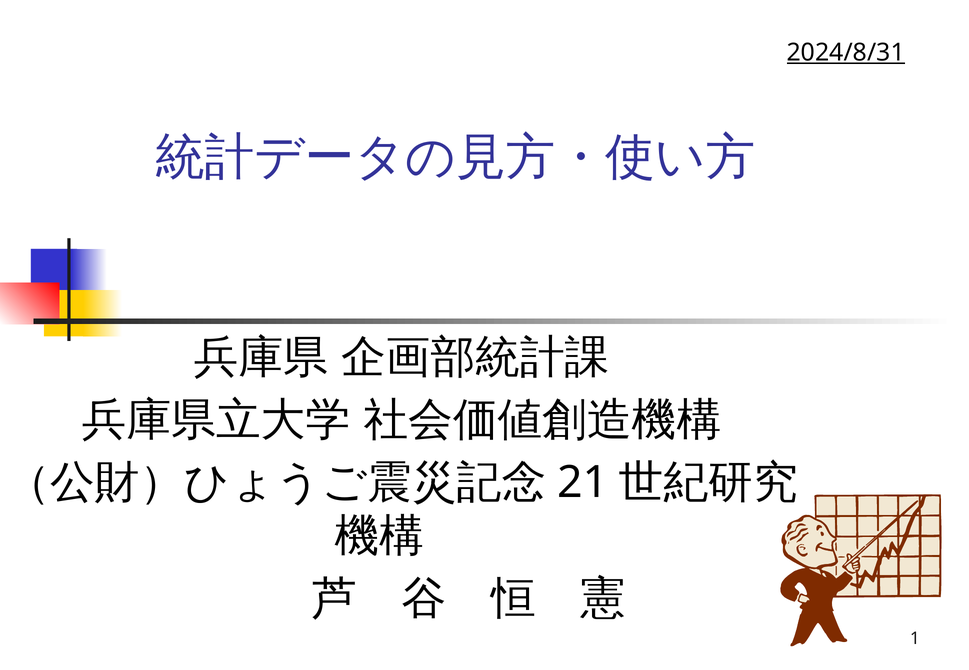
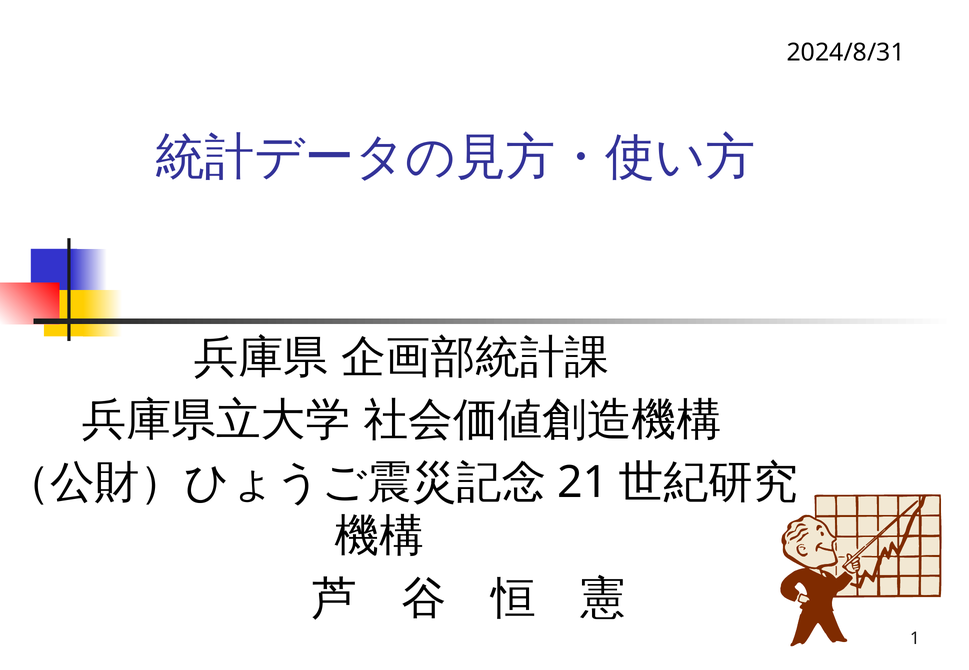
2024/8/31 underline: present -> none (846, 53)
